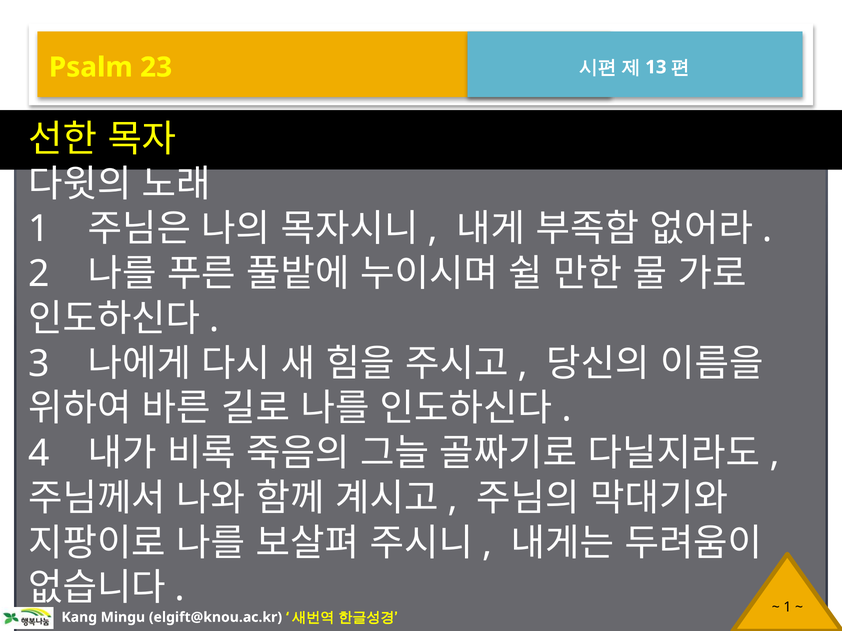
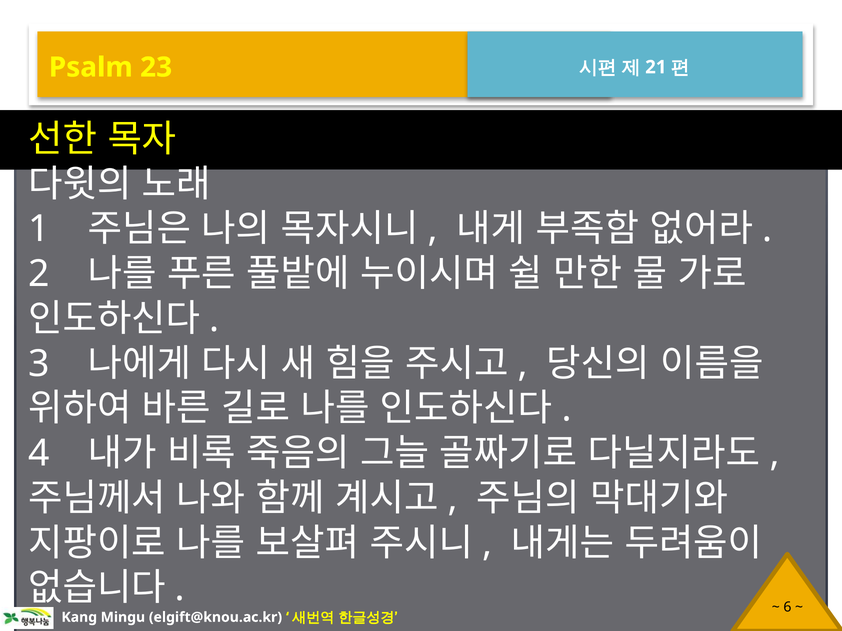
13: 13 -> 21 (656, 67)
1: 1 -> 6 (787, 608)
